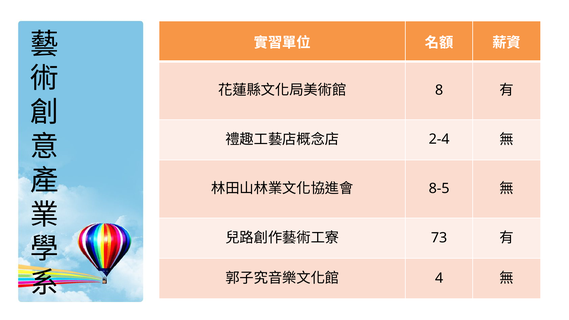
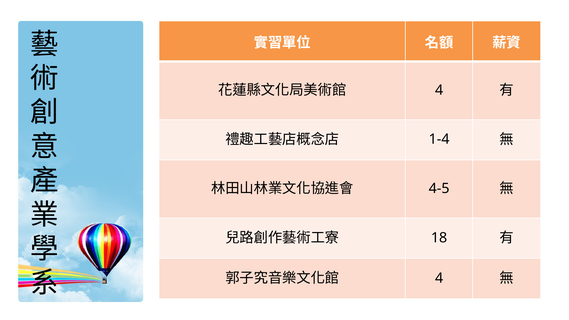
8: 8 -> 4 (439, 90)
2-4: 2-4 -> 1-4 (439, 139)
8-5: 8-5 -> 4-5 (439, 188)
73: 73 -> 18 (439, 238)
